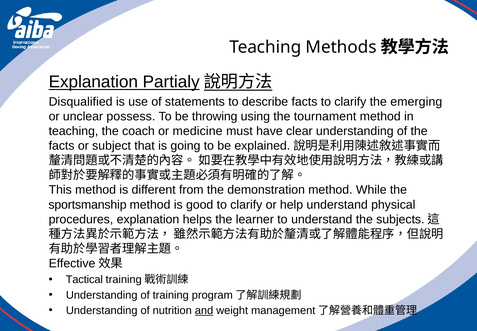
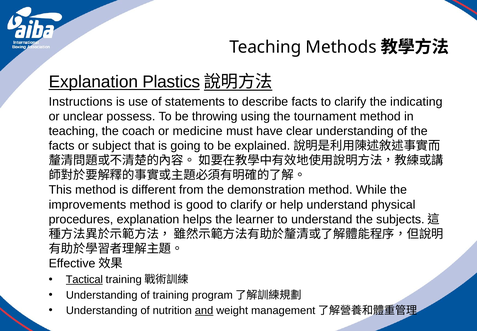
Partialy: Partialy -> Plastics (171, 82)
Disqualified: Disqualified -> Instructions (81, 101)
emerging: emerging -> indicating (416, 101)
sportsmanship: sportsmanship -> improvements (87, 204)
Tactical underline: none -> present (84, 279)
